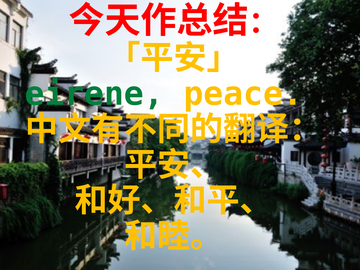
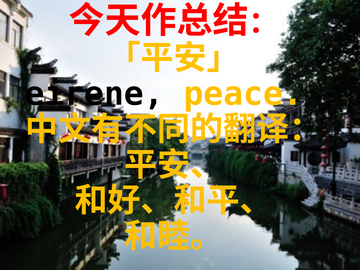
eirene colour: green -> black (94, 94)
